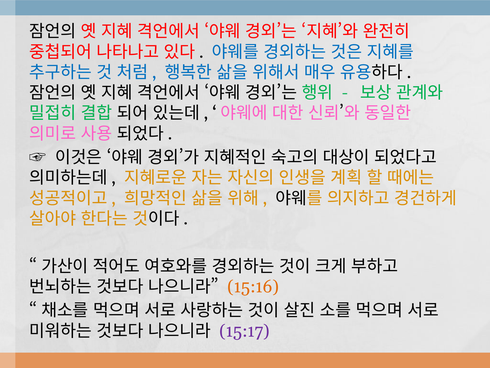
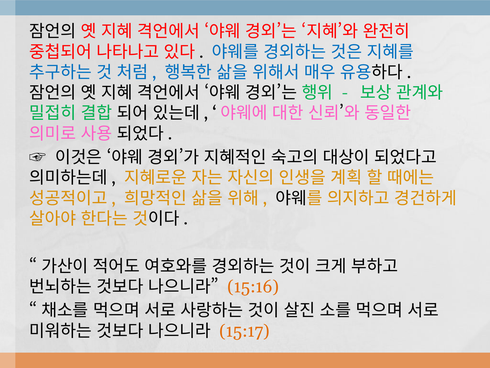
15:17 colour: purple -> orange (245, 331)
